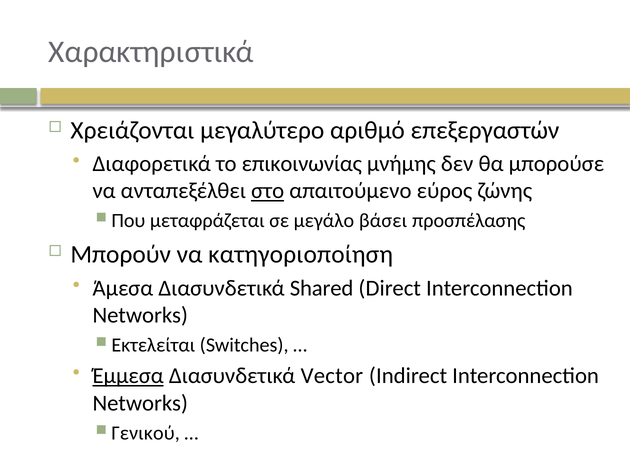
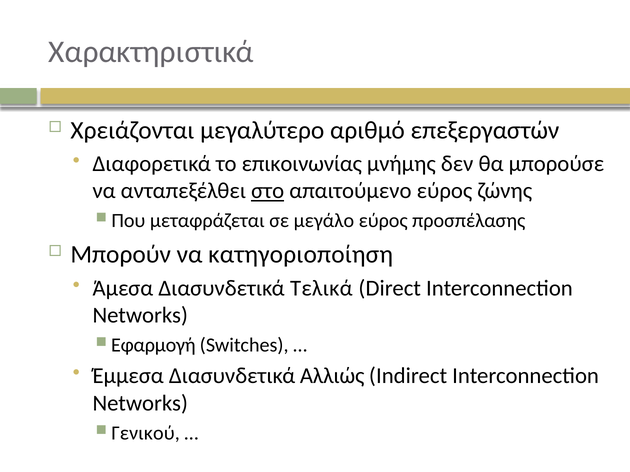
μεγάλο βάσει: βάσει -> εύρος (383, 221)
Shared: Shared -> Τελικά (321, 288)
Εκτελείται: Εκτελείται -> Εφαρμογή (153, 345)
Έμμεσα underline: present -> none (128, 376)
Vector: Vector -> Αλλιώς (332, 376)
